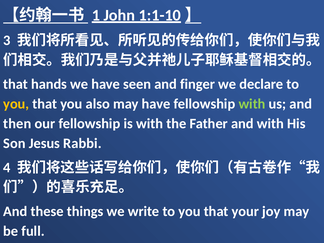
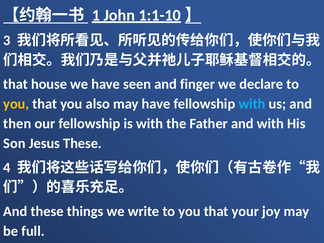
hands: hands -> house (49, 84)
with colour: light green -> light blue (252, 104)
Jesus Rabbi: Rabbi -> These (82, 143)
